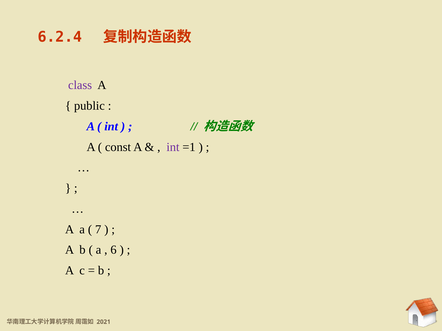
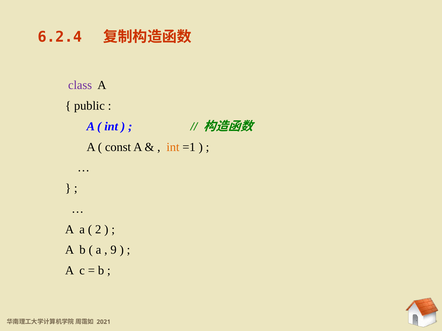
int colour: purple -> orange (173, 147)
7: 7 -> 2 (98, 230)
6: 6 -> 9 (114, 250)
